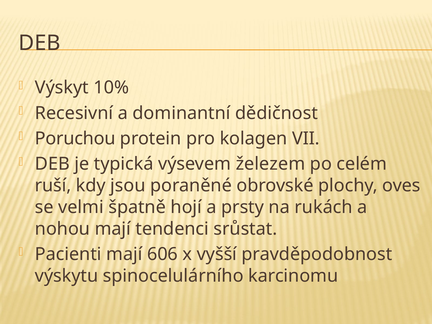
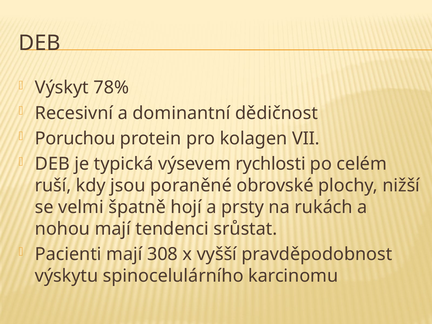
10%: 10% -> 78% (111, 88)
železem: železem -> rychlosti (271, 164)
oves: oves -> nižší (401, 186)
606: 606 -> 308 (163, 254)
